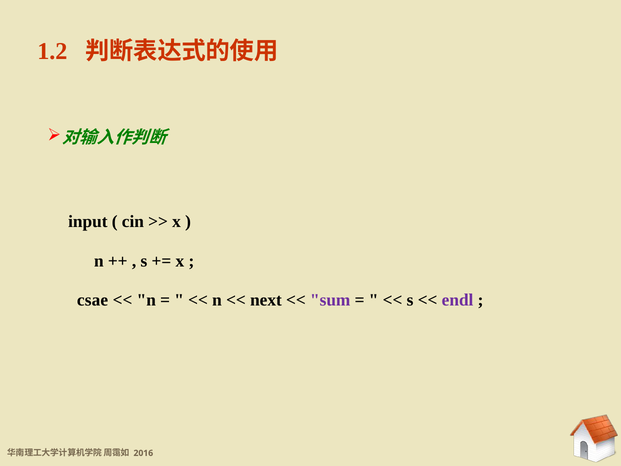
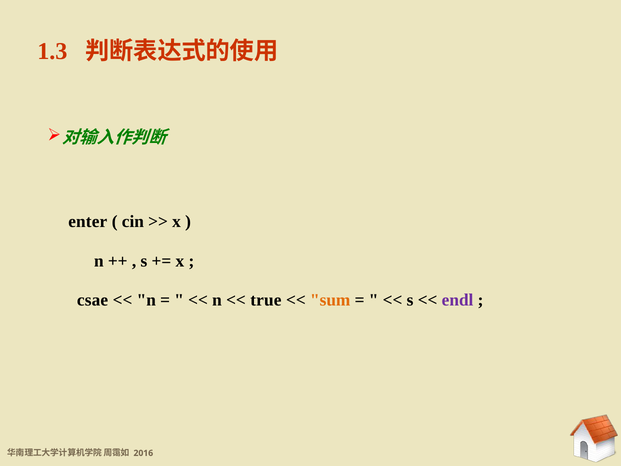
1.2: 1.2 -> 1.3 (52, 51)
input: input -> enter (88, 221)
next: next -> true (266, 300)
sum colour: purple -> orange (330, 300)
